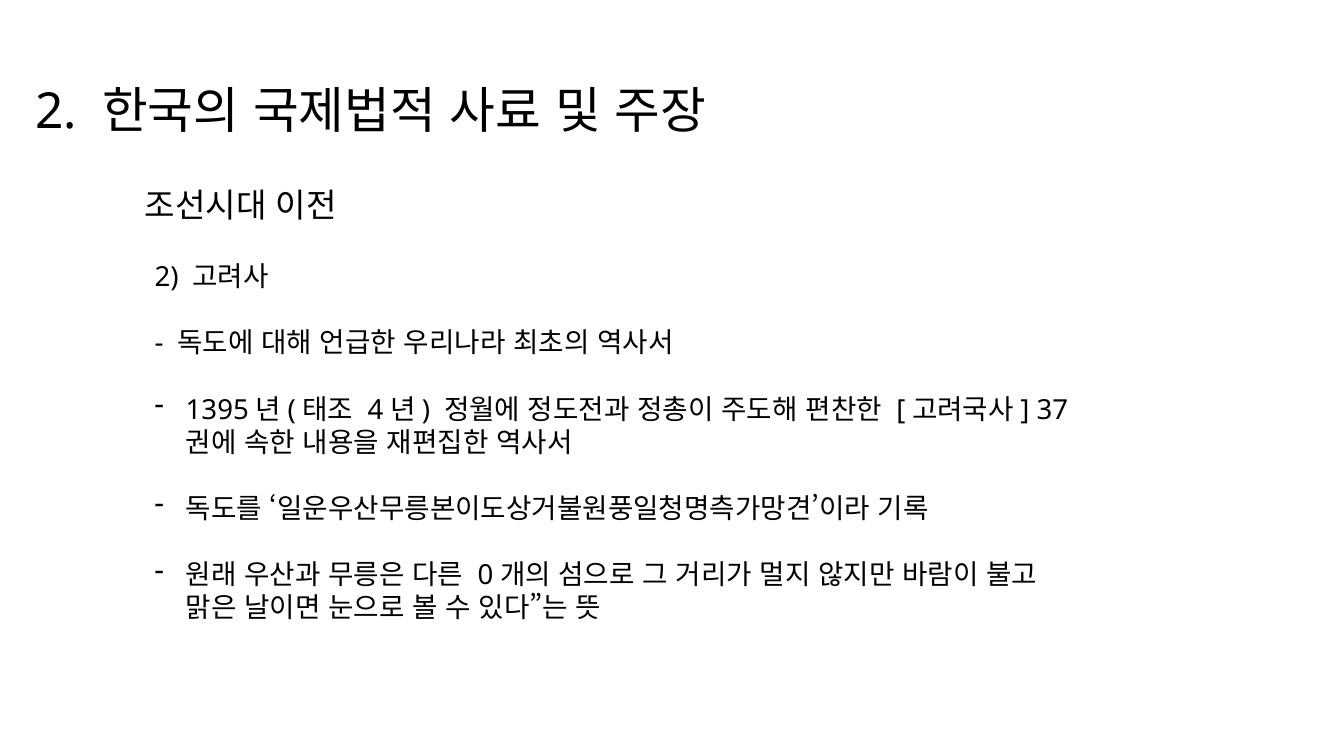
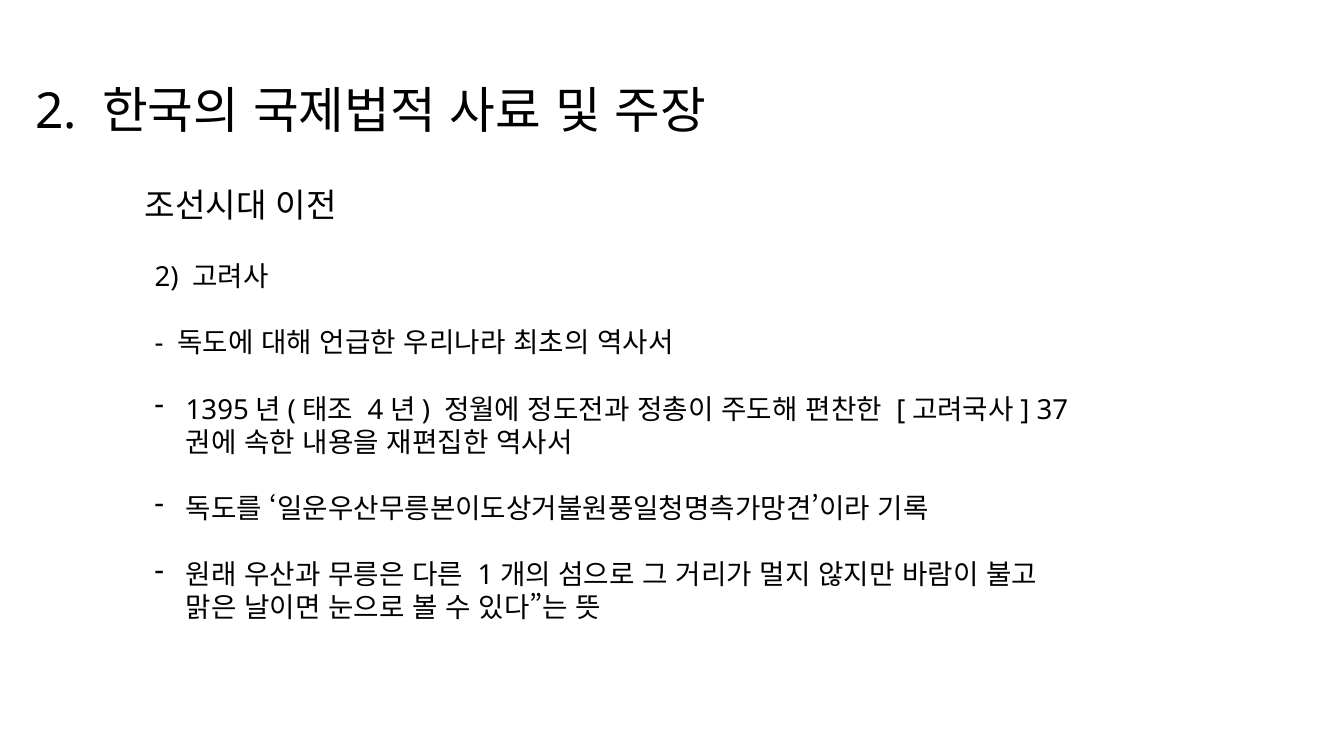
0: 0 -> 1 (486, 576)
